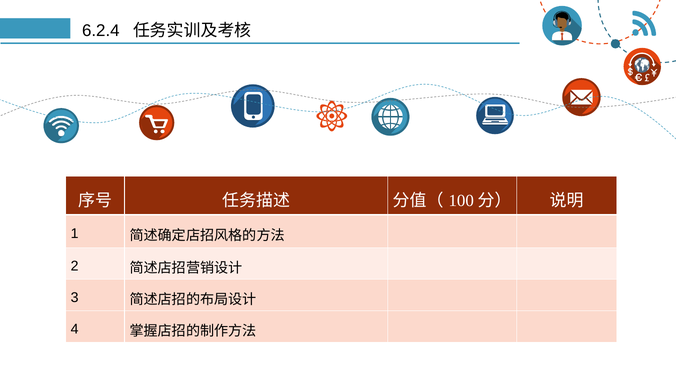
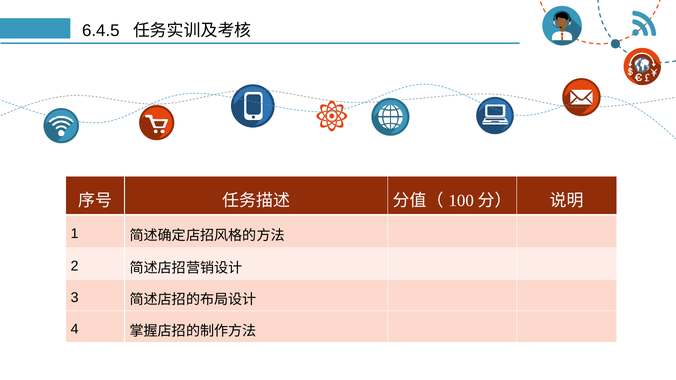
6.2.4: 6.2.4 -> 6.4.5 (101, 31)
